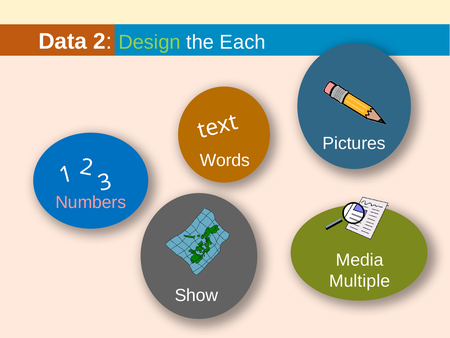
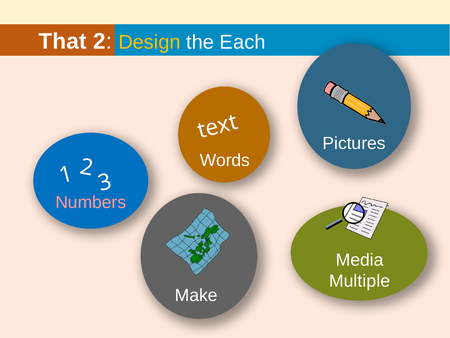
Data: Data -> That (63, 41)
Design colour: light green -> yellow (149, 42)
Show: Show -> Make (196, 295)
